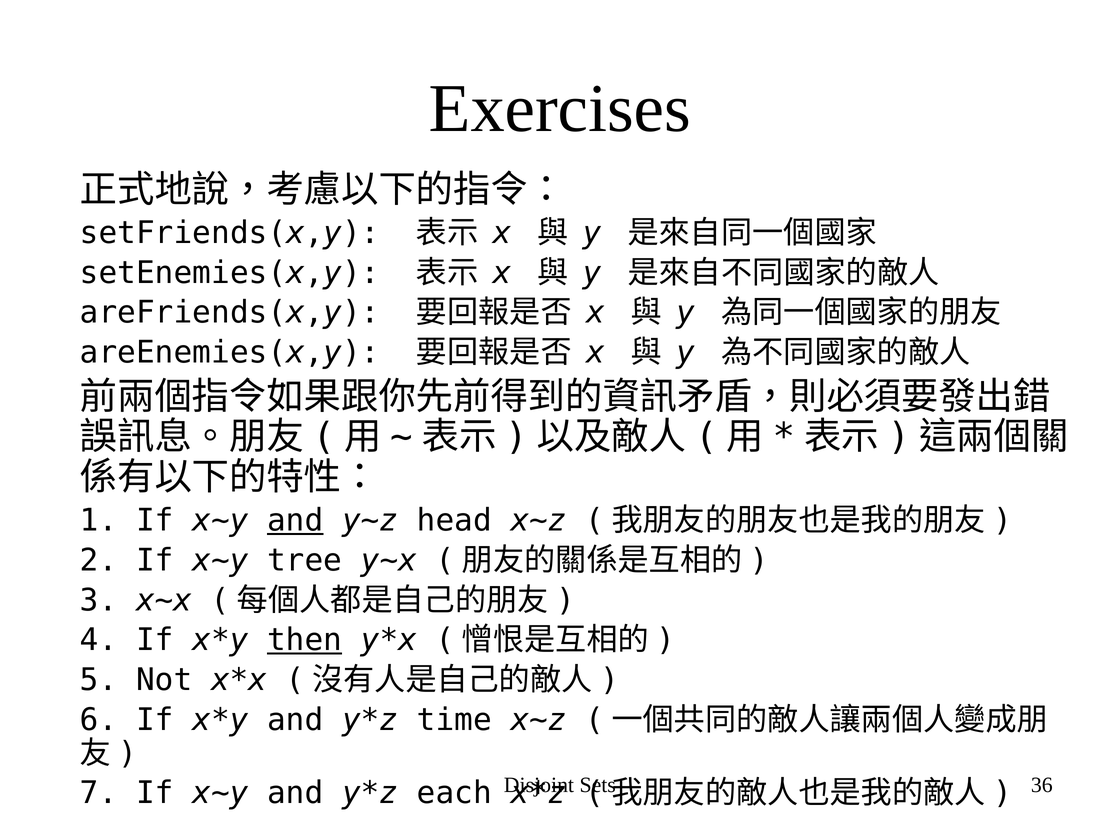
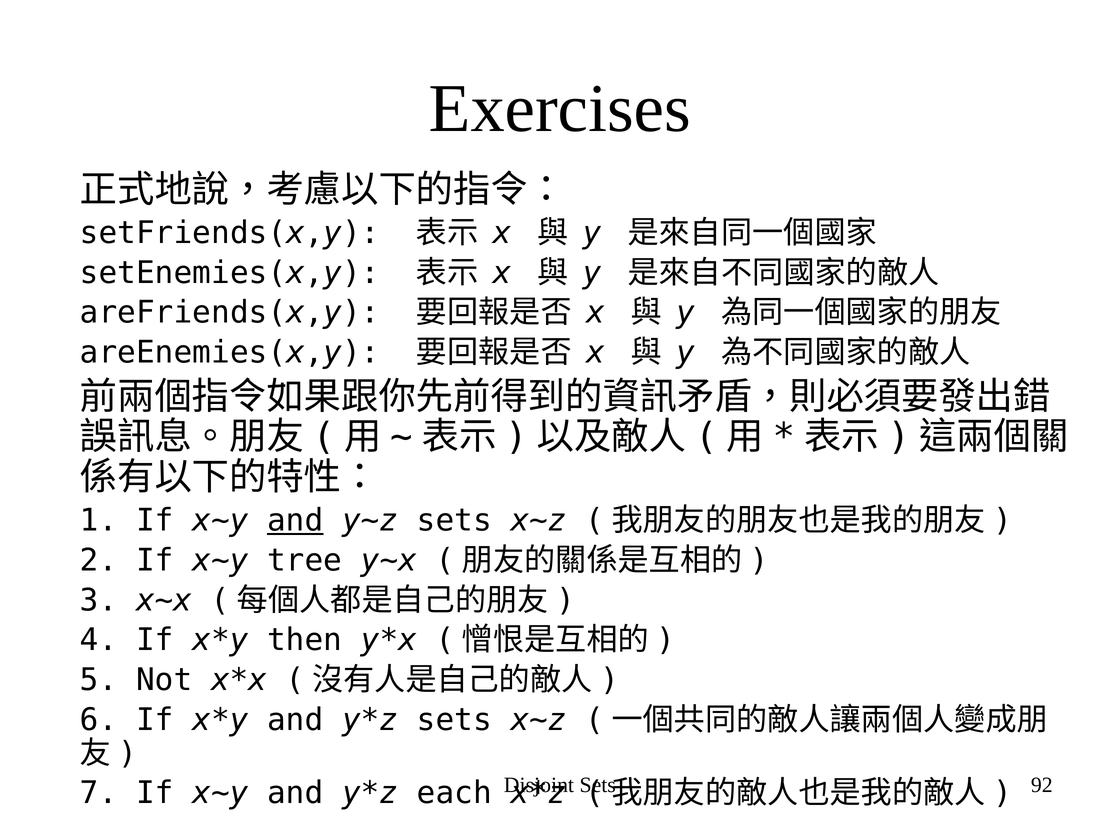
y~z head: head -> sets (454, 521)
then underline: present -> none (305, 640)
time: time -> sets (454, 720)
36: 36 -> 92 (1042, 785)
